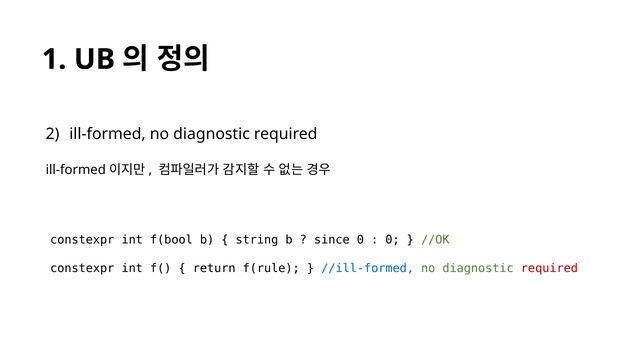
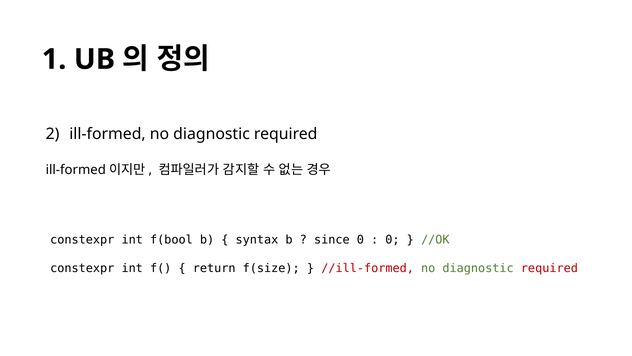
string: string -> syntax (257, 240)
f(rule: f(rule -> f(size (271, 268)
//ill-formed colour: blue -> red (368, 268)
